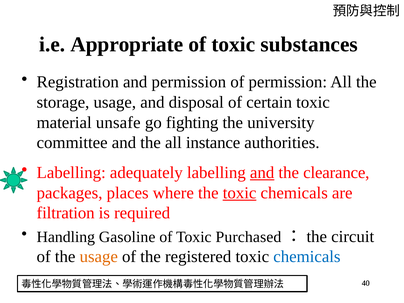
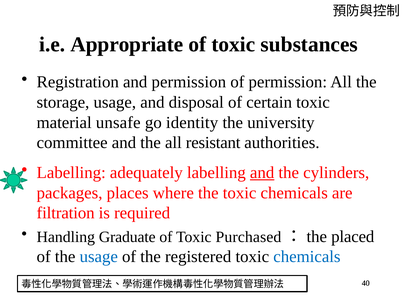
fighting: fighting -> identity (192, 123)
instance: instance -> resistant (213, 143)
clearance: clearance -> cylinders (336, 173)
toxic underline: present -> none (240, 193)
Gasoline: Gasoline -> Graduate (127, 237)
circuit: circuit -> placed (353, 237)
usage colour: orange -> blue (99, 257)
